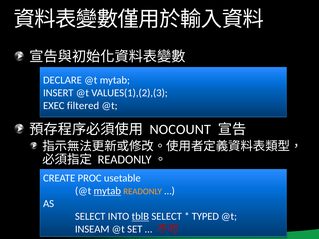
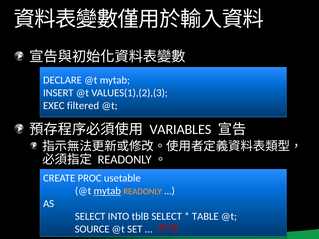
NOCOUNT: NOCOUNT -> VARIABLES (180, 129)
tblB underline: present -> none (140, 217)
TYPED: TYPED -> TABLE (205, 217)
INSEAM: INSEAM -> SOURCE (92, 229)
